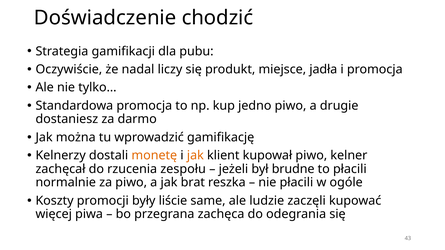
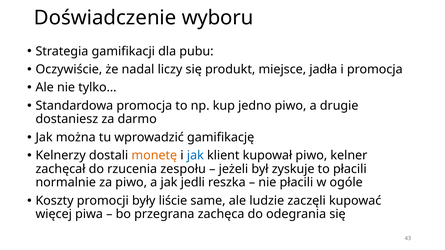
chodzić: chodzić -> wyboru (218, 18)
jak colour: orange -> blue (195, 156)
brudne: brudne -> zyskuje (293, 169)
brat: brat -> jedli (193, 183)
